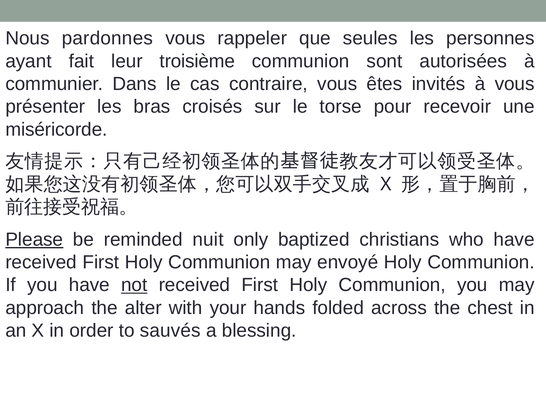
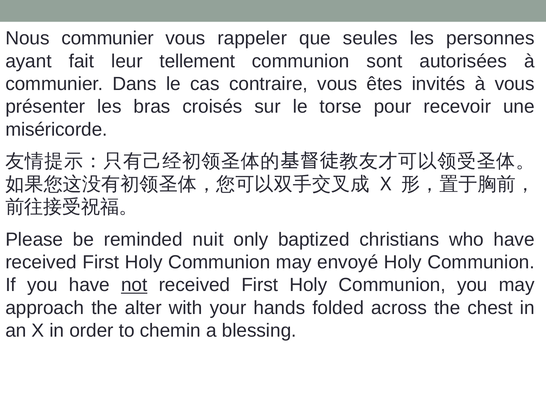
Nous pardonnes: pardonnes -> communier (108, 38)
troisième: troisième -> tellement (197, 61)
Please underline: present -> none (34, 239)
sauvés: sauvés -> chemin (170, 330)
